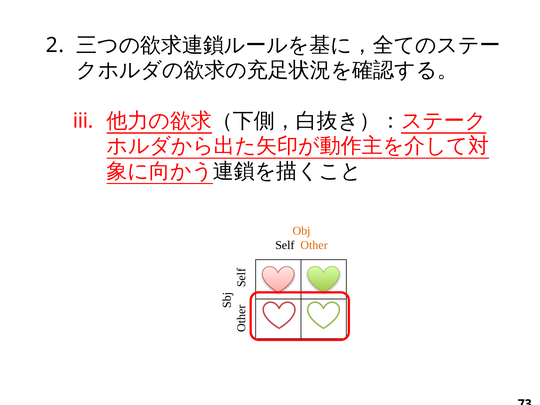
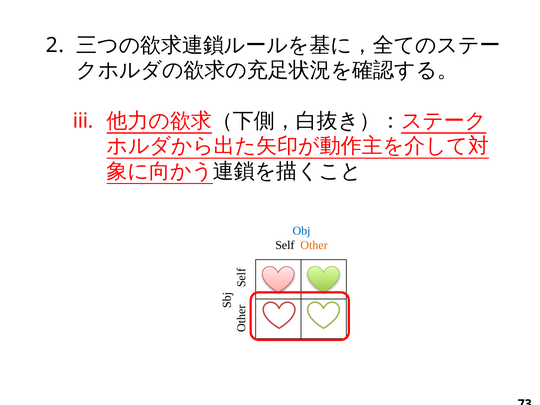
Obj colour: orange -> blue (302, 231)
